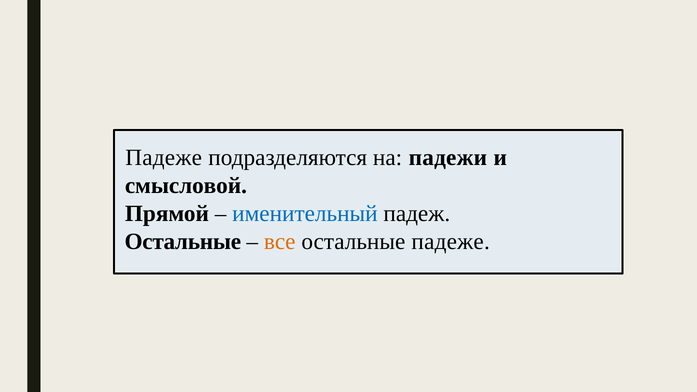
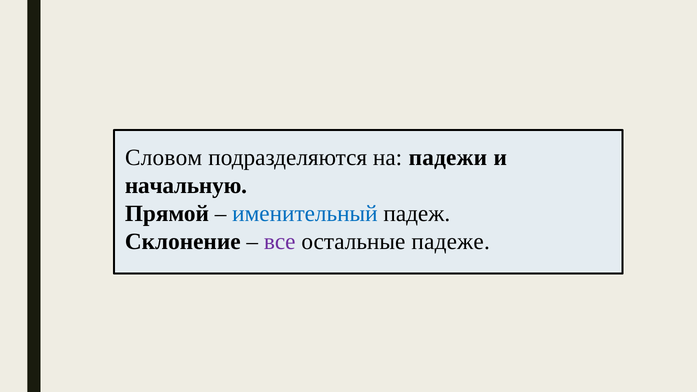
Падеже: Падеже -> Словом (164, 158)
смысловой: смысловой -> начальную (186, 186)
Остальные: Остальные -> Склонение (183, 242)
все colour: orange -> purple (280, 242)
